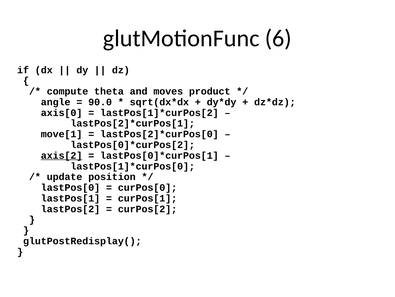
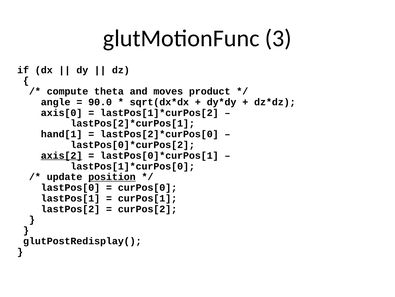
6: 6 -> 3 (278, 38)
move[1: move[1 -> hand[1 (62, 134)
position underline: none -> present (112, 176)
